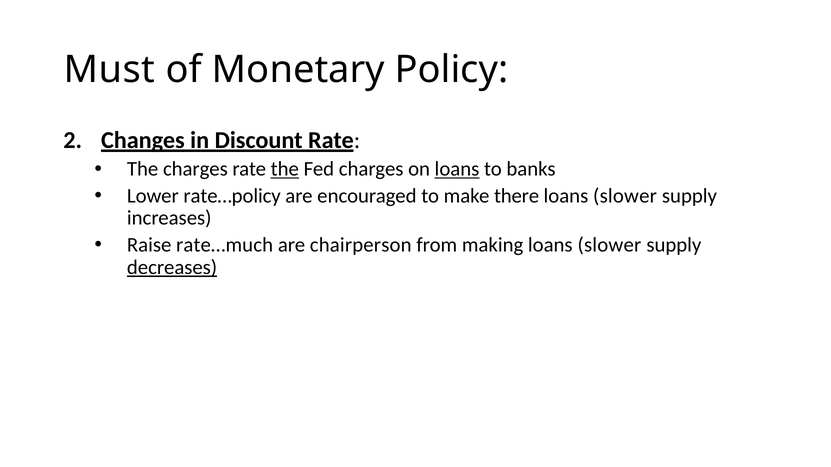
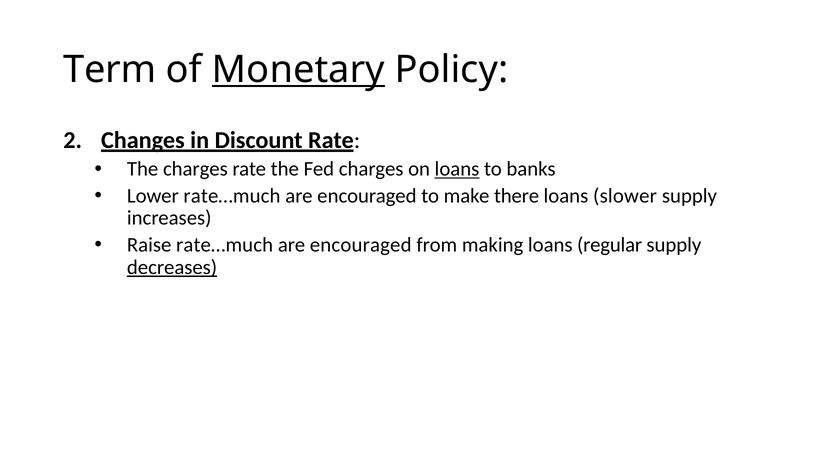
Must: Must -> Term (110, 70)
Monetary underline: none -> present (298, 70)
the underline: present -> none (285, 169)
Lower rate…policy: rate…policy -> rate…much (232, 196)
chairperson: chairperson -> encouraged (361, 245)
making loans slower: slower -> regular (610, 245)
